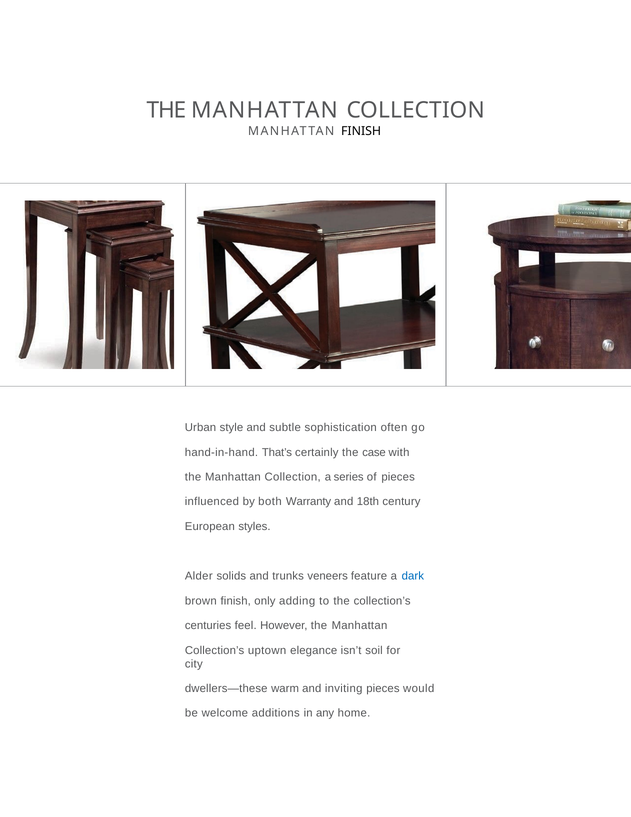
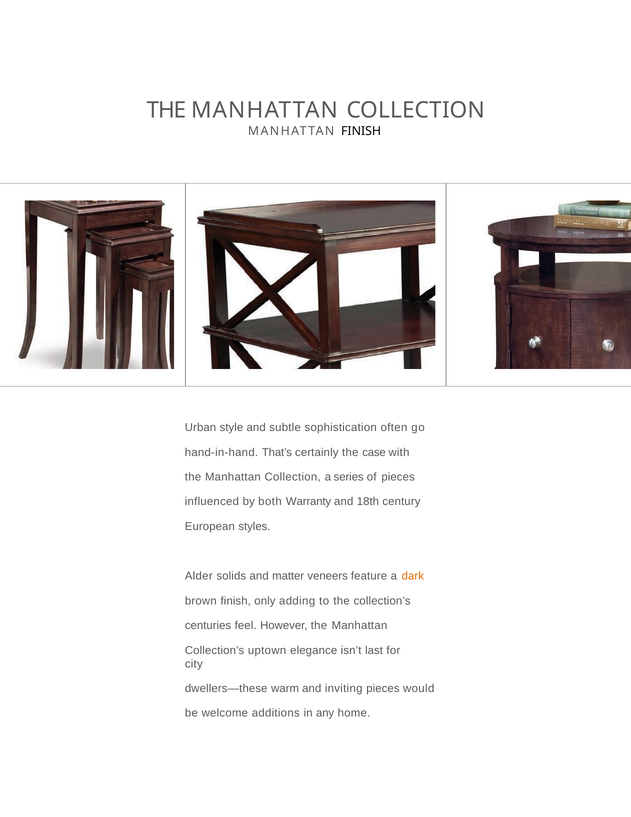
trunks: trunks -> matter (288, 576)
dark colour: blue -> orange (413, 576)
soil: soil -> last (374, 650)
